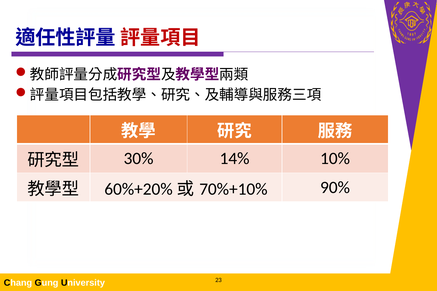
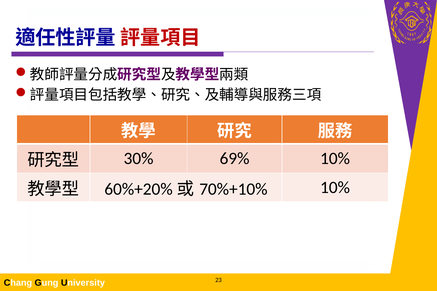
14%: 14% -> 69% (235, 159)
90%: 90% -> 10% (335, 188)
